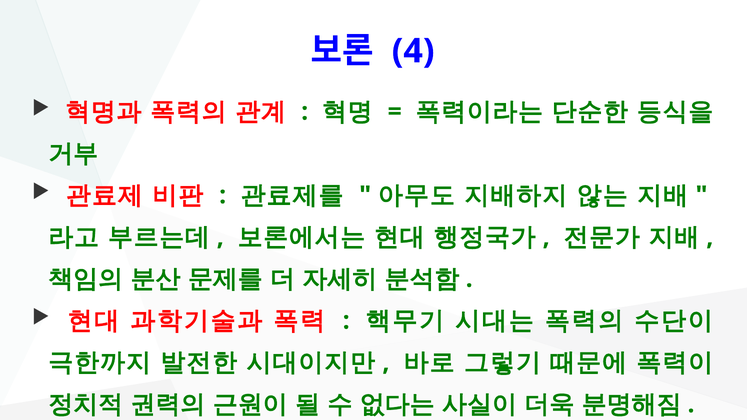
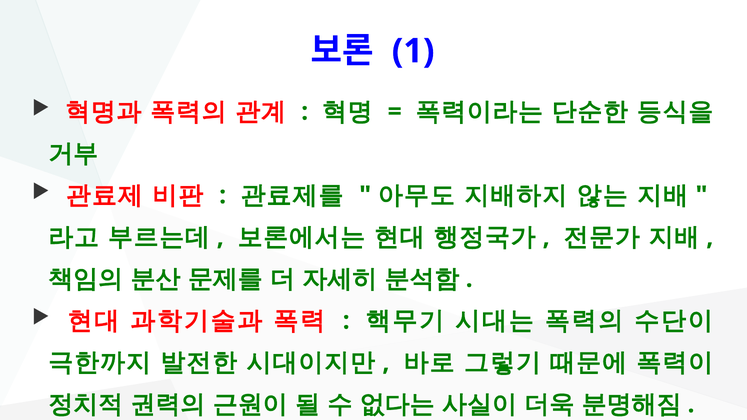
4: 4 -> 1 (413, 51)
